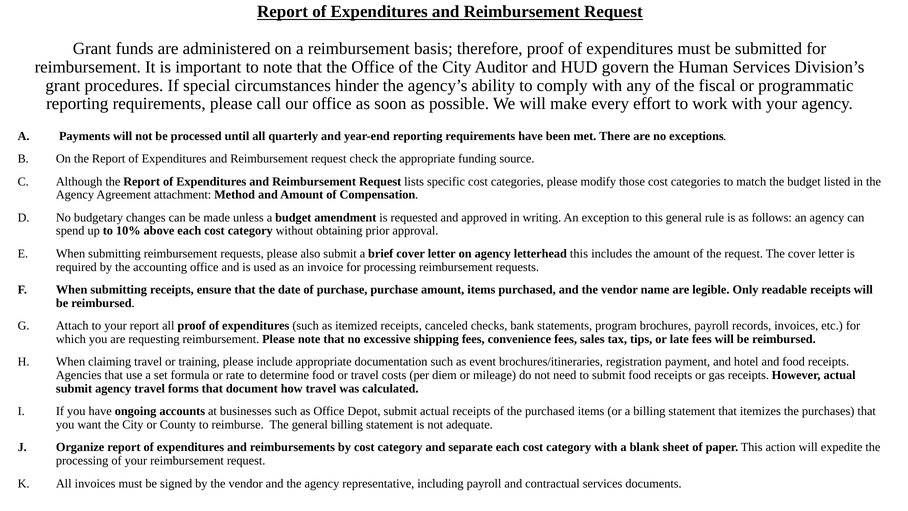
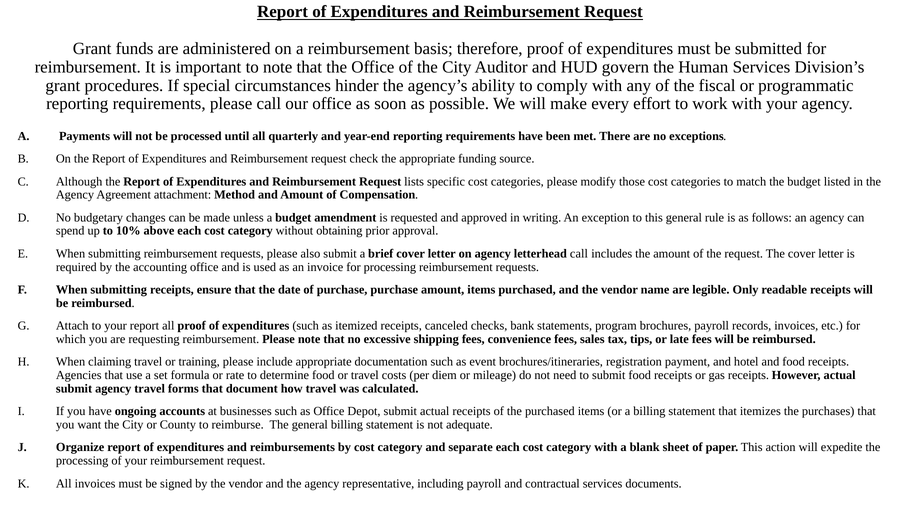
letterhead this: this -> call (579, 254)
